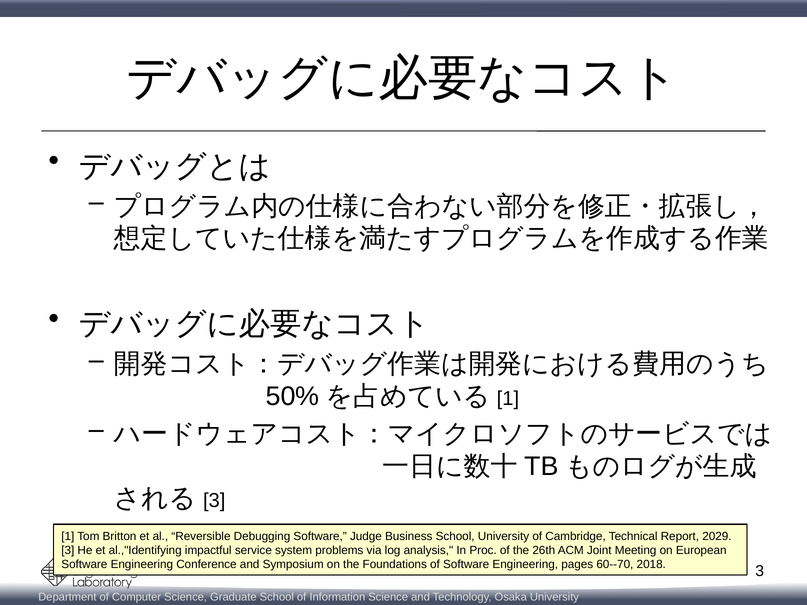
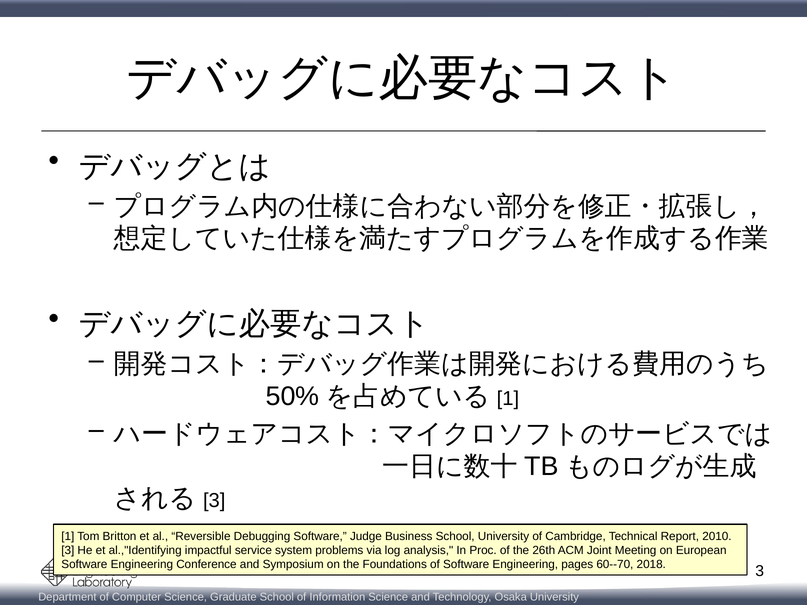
2029: 2029 -> 2010 (717, 536)
